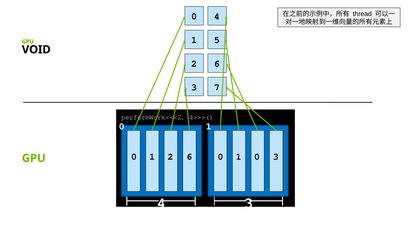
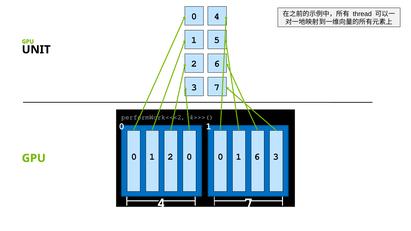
VOID: VOID -> UNIT (36, 50)
2 6: 6 -> 0 (189, 157)
1 0: 0 -> 6 (257, 157)
4 3: 3 -> 7 (249, 203)
